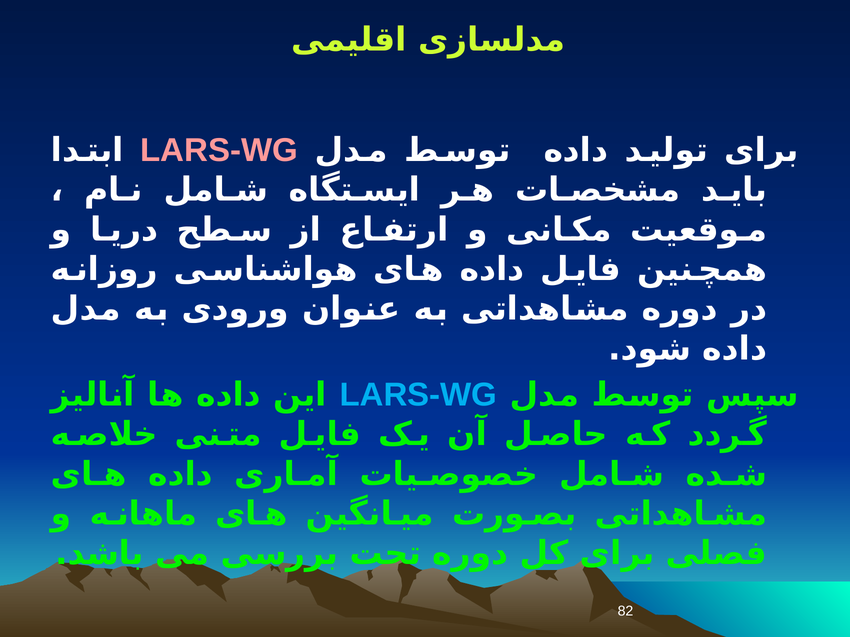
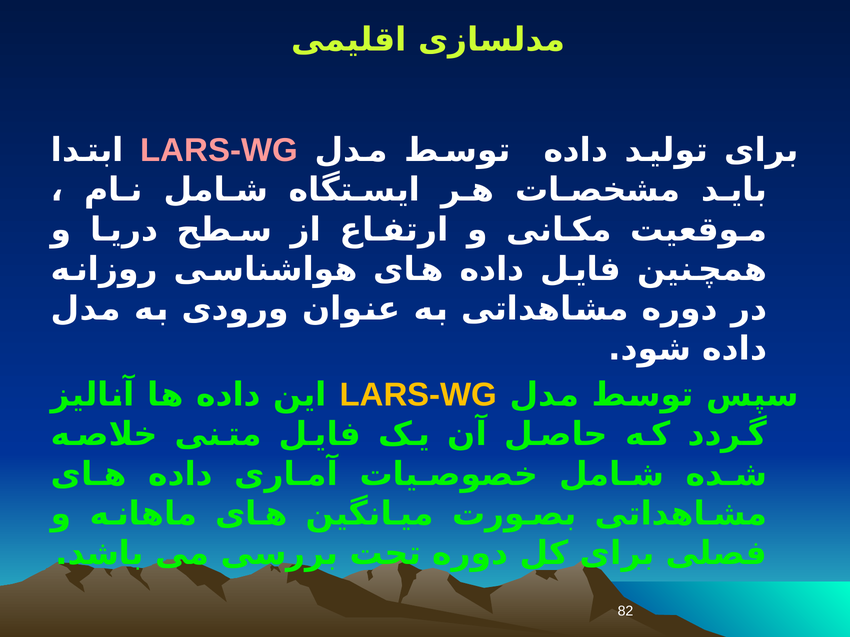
LARS-WG colour: light blue -> yellow (418, 395)
